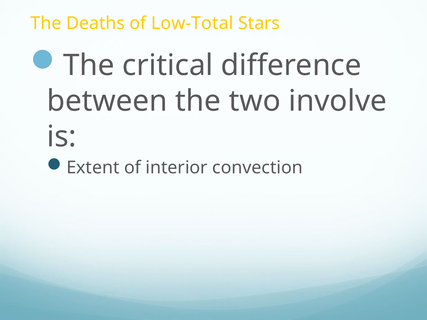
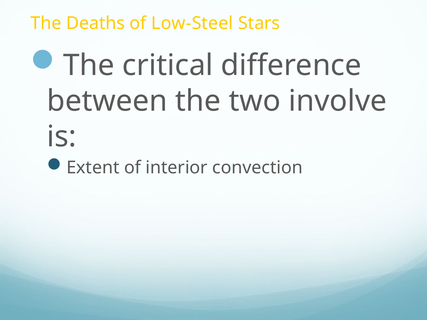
Low-Total: Low-Total -> Low-Steel (192, 23)
